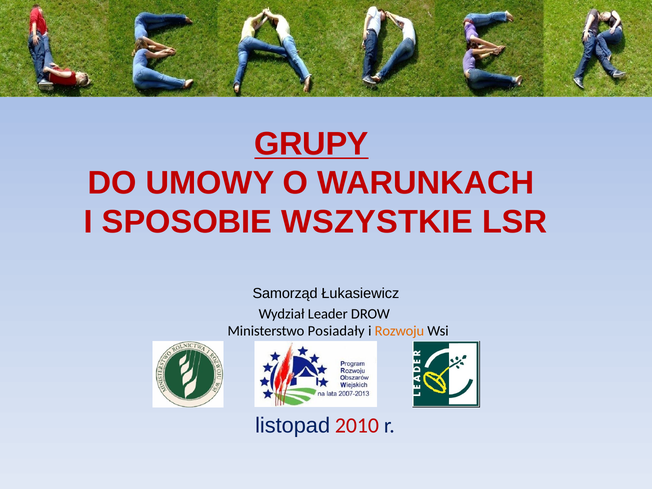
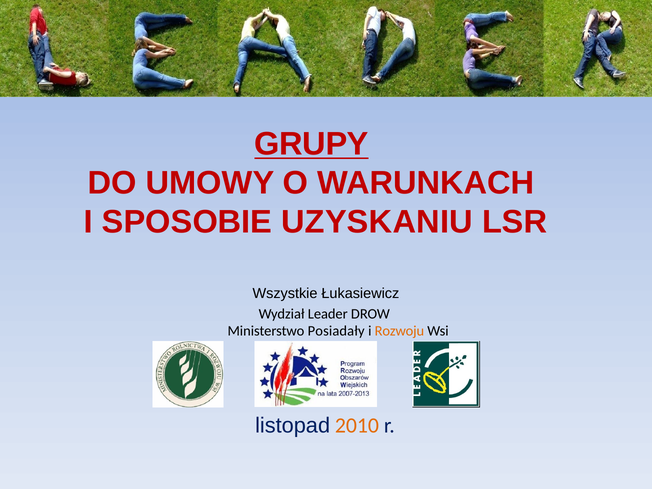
WSZYSTKIE: WSZYSTKIE -> UZYSKANIU (377, 222)
Samorząd: Samorząd -> Wszystkie (285, 293)
2010 colour: red -> orange (357, 425)
